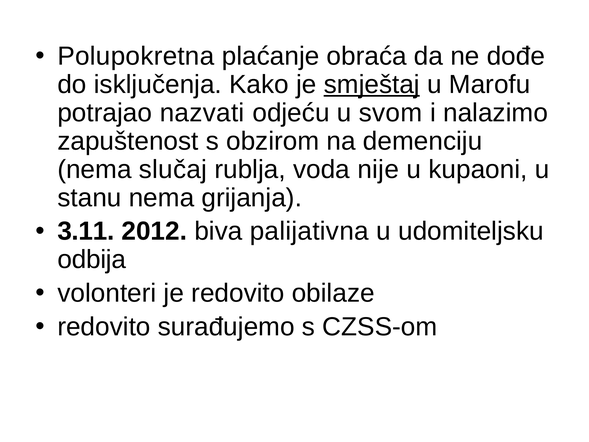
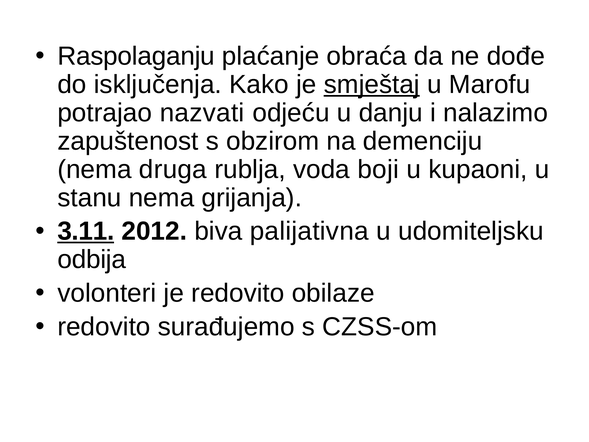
Polupokretna: Polupokretna -> Raspolaganju (136, 56)
svom: svom -> danju (391, 113)
slučaj: slučaj -> druga (173, 169)
nije: nije -> boji (378, 169)
3.11 underline: none -> present (86, 231)
